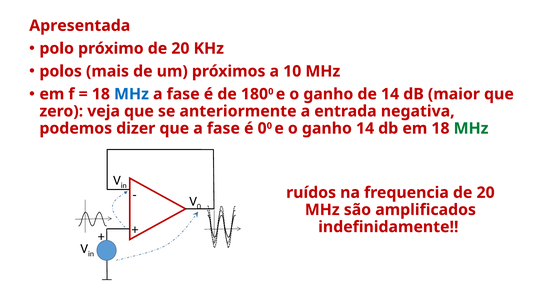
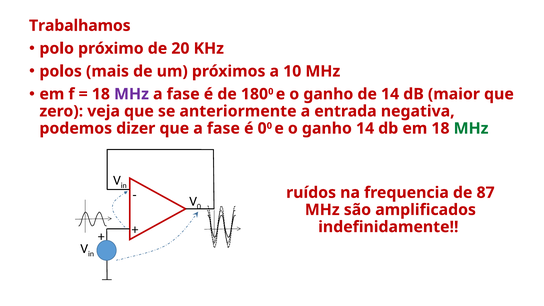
Apresentada: Apresentada -> Trabalhamos (80, 26)
MHz colour: blue -> purple (131, 94)
frequencia de 20: 20 -> 87 (486, 193)
